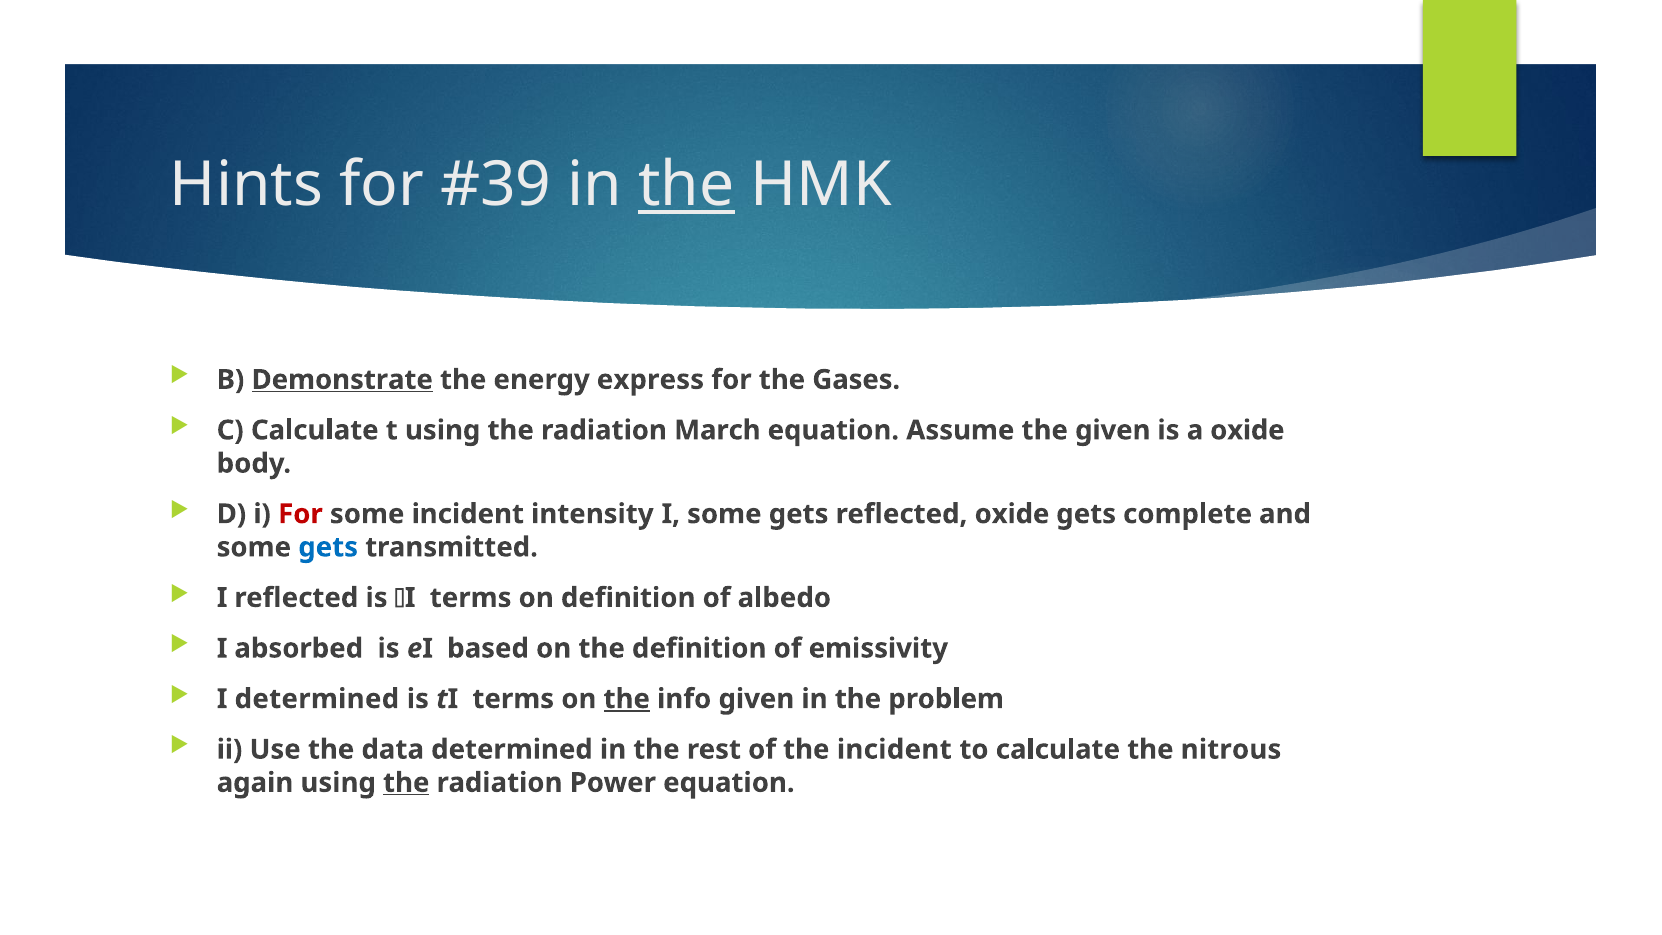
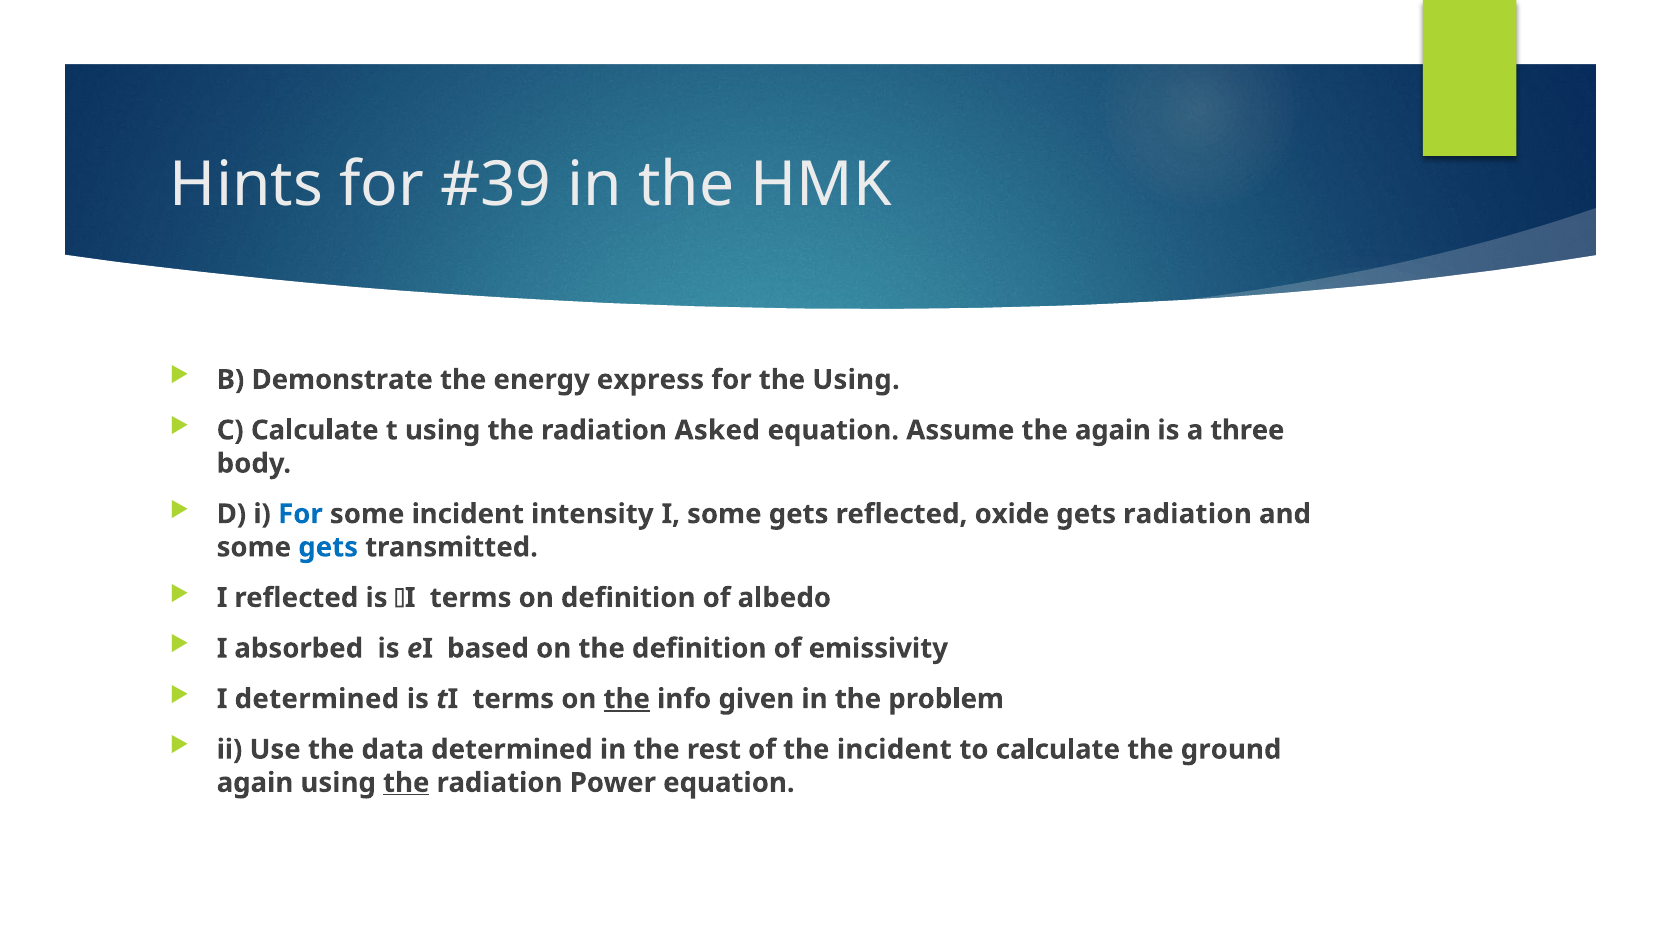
the underline: present -> none (687, 185)
Demonstrate underline: present -> none (342, 380)
the Gases: Gases -> Using (856, 380)
March: March -> Asked (717, 430)
the given: given -> again (1113, 430)
a oxide: oxide -> three (1247, 430)
For colour: red -> blue (300, 514)
gets complete: complete -> radiation (1187, 514)
nitrous: nitrous -> ground (1231, 749)
